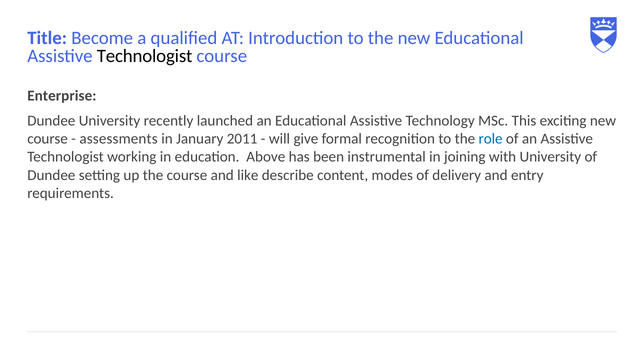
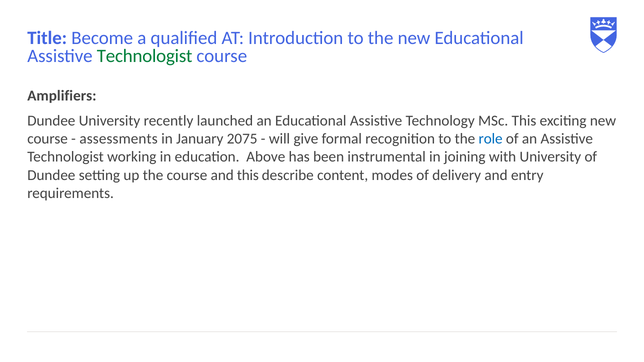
Technologist colour: black -> green (145, 56)
Enterprise: Enterprise -> Amplifiers (62, 96)
2011: 2011 -> 2075 (242, 139)
and like: like -> this (248, 175)
